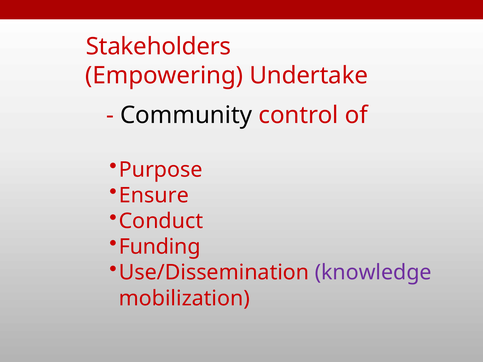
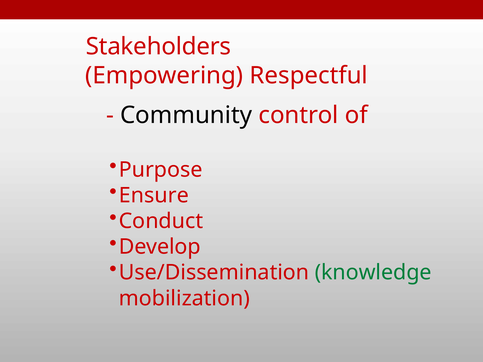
Undertake: Undertake -> Respectful (309, 76)
Funding: Funding -> Develop (160, 247)
knowledge colour: purple -> green (373, 273)
